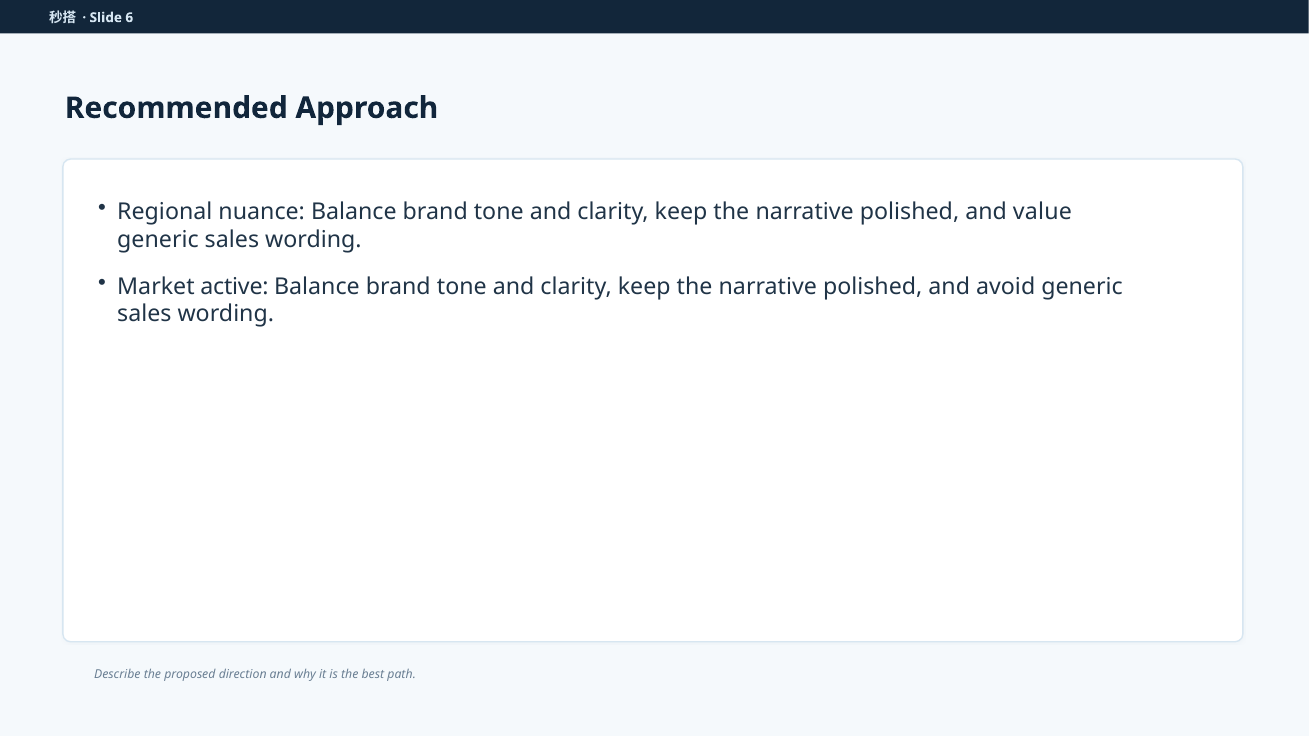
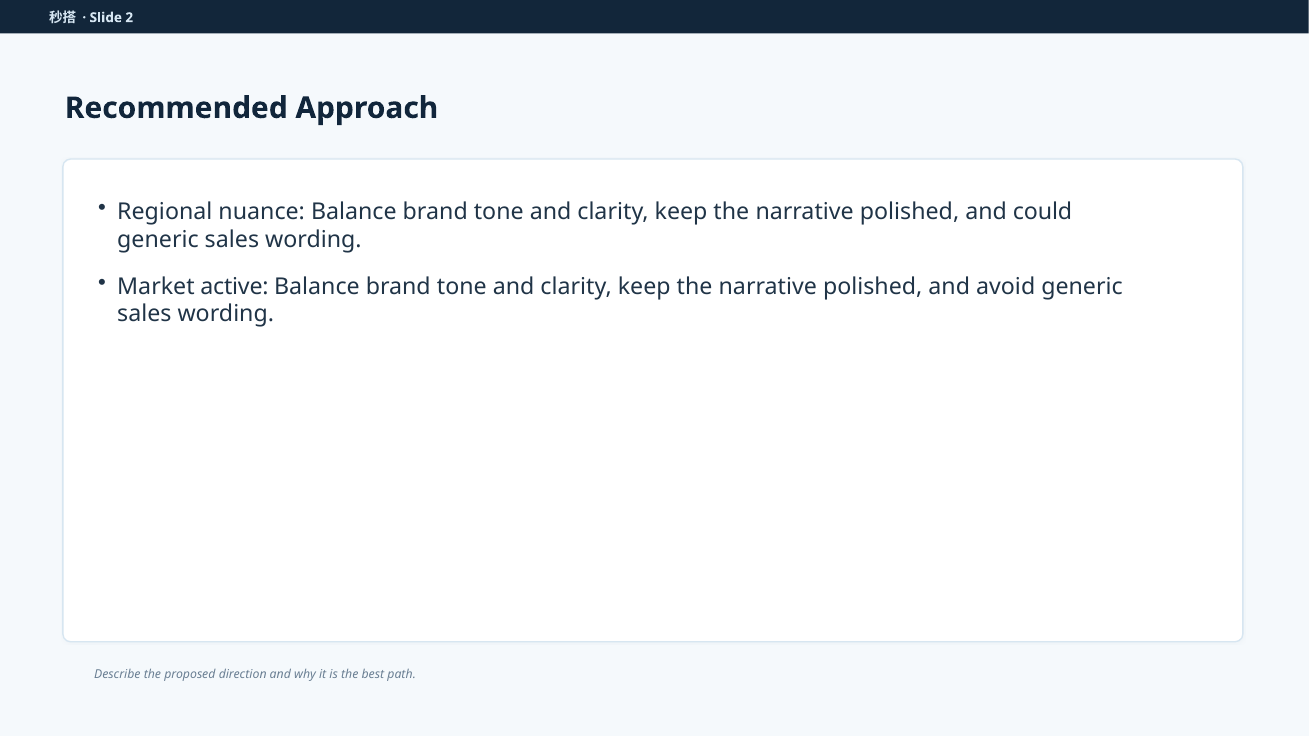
6: 6 -> 2 (129, 18)
value: value -> could (1043, 212)
